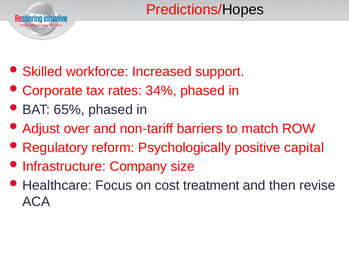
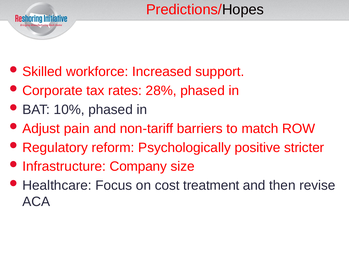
34%: 34% -> 28% (161, 91)
65%: 65% -> 10% (69, 110)
over: over -> pain (77, 129)
capital: capital -> stricter (304, 148)
